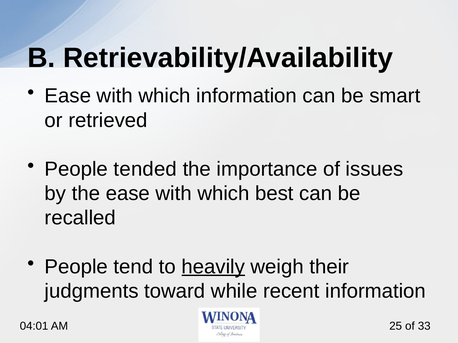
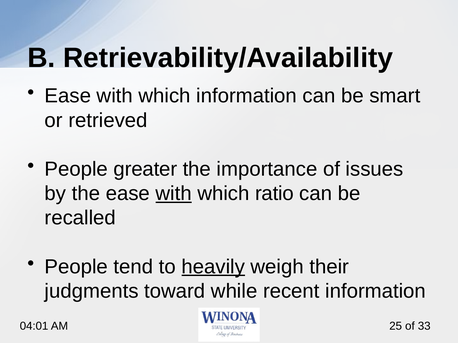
tended: tended -> greater (145, 169)
with underline: none -> present (174, 194)
best: best -> ratio (274, 194)
